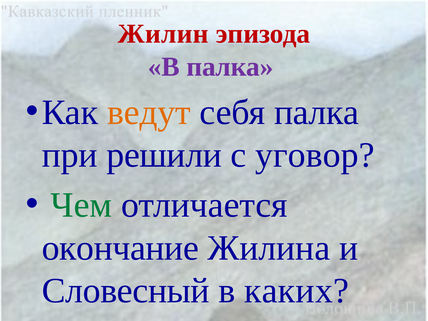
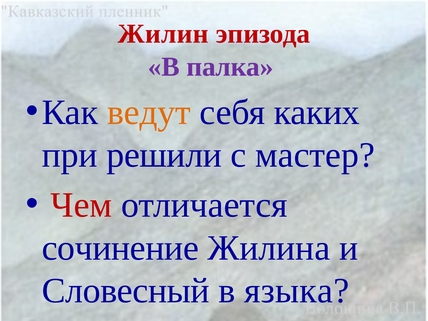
себя палка: палка -> каких (317, 112)
уговор: уговор -> мастер (315, 155)
Чем colour: green -> red (81, 205)
окончание: окончание -> сочинение (120, 248)
каких: каких -> языка (297, 291)
